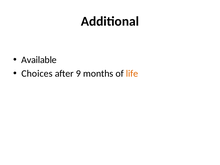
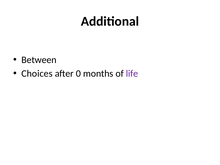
Available: Available -> Between (39, 60)
9: 9 -> 0 (78, 74)
life colour: orange -> purple (132, 74)
